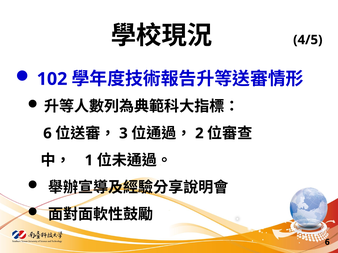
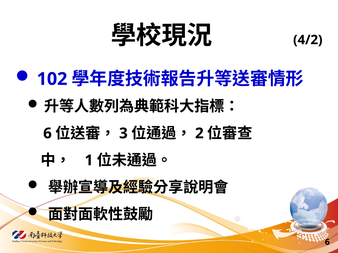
4/5: 4/5 -> 4/2 (308, 40)
